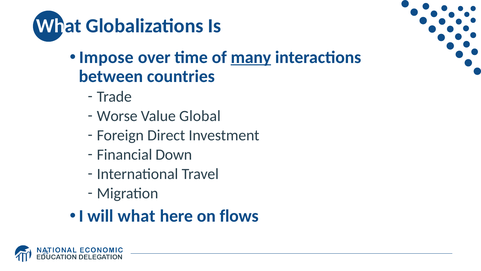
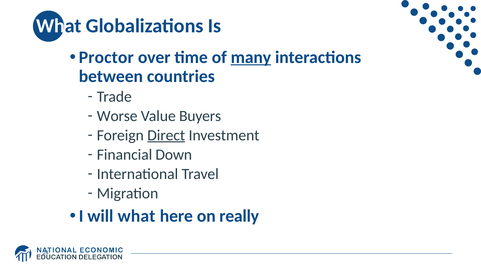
Impose: Impose -> Proctor (106, 57)
Global: Global -> Buyers (200, 116)
Direct underline: none -> present (166, 135)
flows: flows -> really (239, 216)
